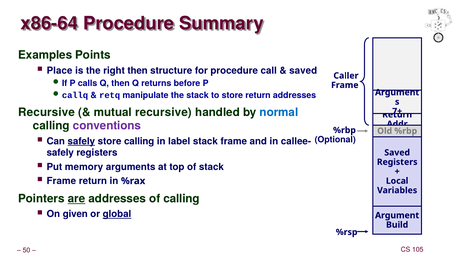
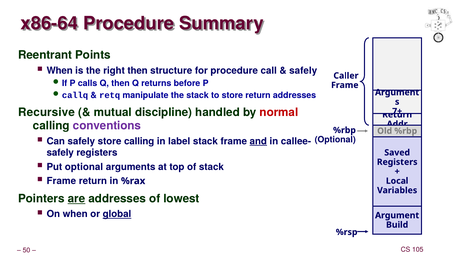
Examples: Examples -> Reentrant (45, 55)
Place: Place -> When (60, 70)
saved: saved -> safely (303, 70)
mutual recursive: recursive -> discipline (164, 112)
normal colour: blue -> red (279, 112)
safely underline: present -> none (81, 141)
and underline: none -> present (258, 141)
Put memory: memory -> optional (84, 167)
of calling: calling -> lowest (181, 198)
On given: given -> when (75, 214)
